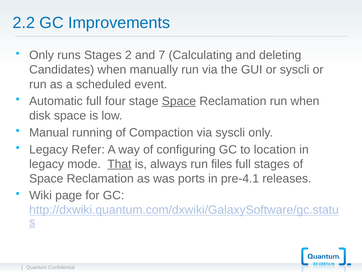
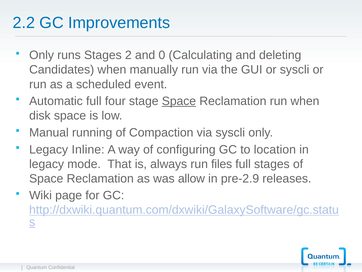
7: 7 -> 0 (162, 55)
Refer: Refer -> Inline (88, 149)
That underline: present -> none (119, 164)
ports: ports -> allow (191, 178)
pre-4.1: pre-4.1 -> pre-2.9 (240, 178)
